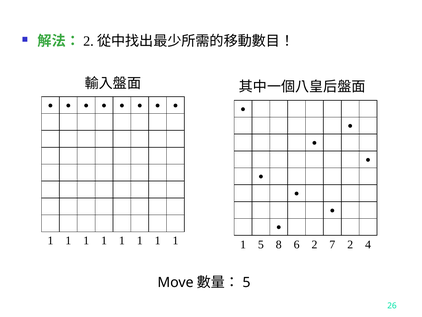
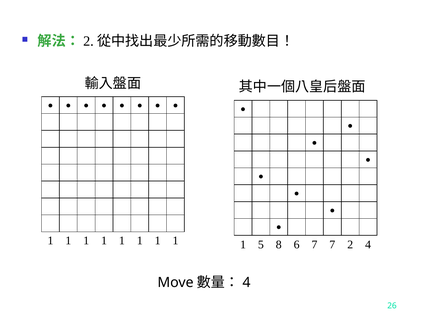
6 2: 2 -> 7 (314, 244)
5: 5 -> 4 (246, 282)
